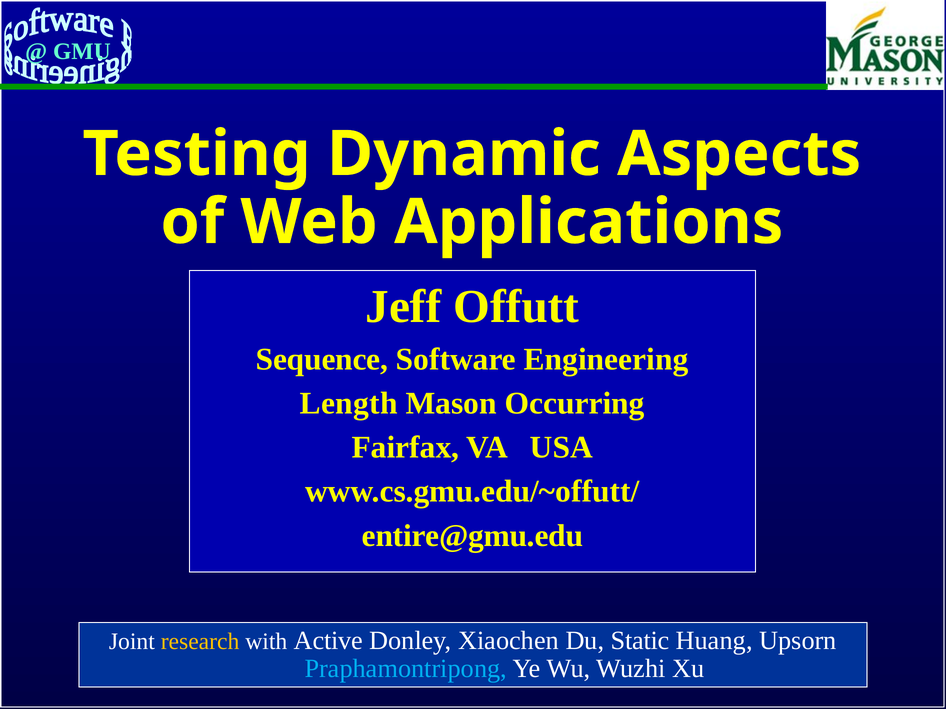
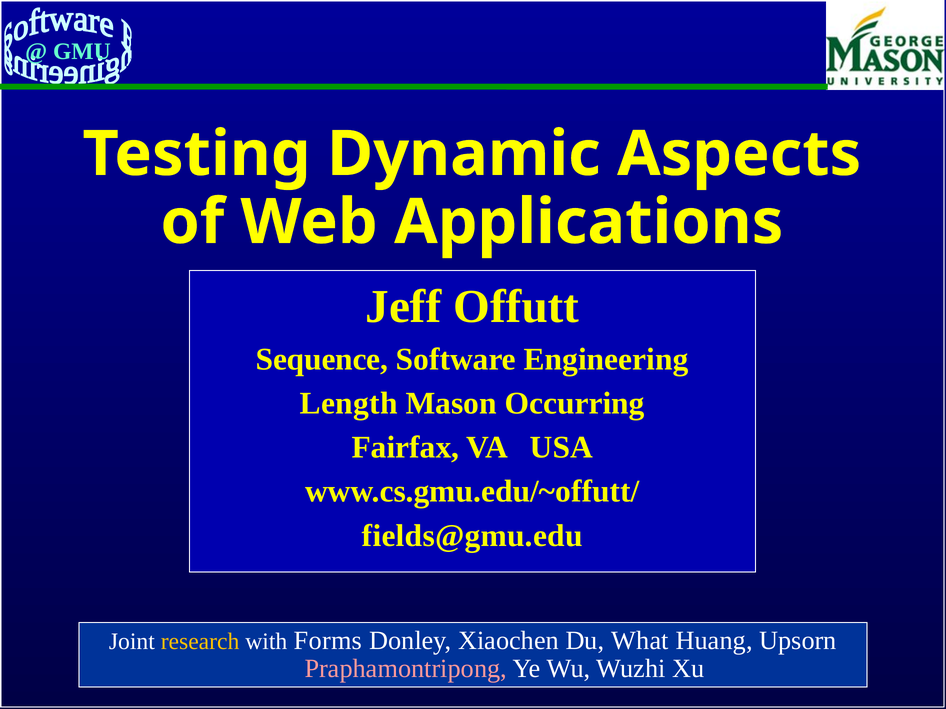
entire@gmu.edu: entire@gmu.edu -> fields@gmu.edu (472, 536)
Active: Active -> Forms (328, 641)
Static: Static -> What (640, 641)
Praphamontripong colour: light blue -> pink (406, 669)
